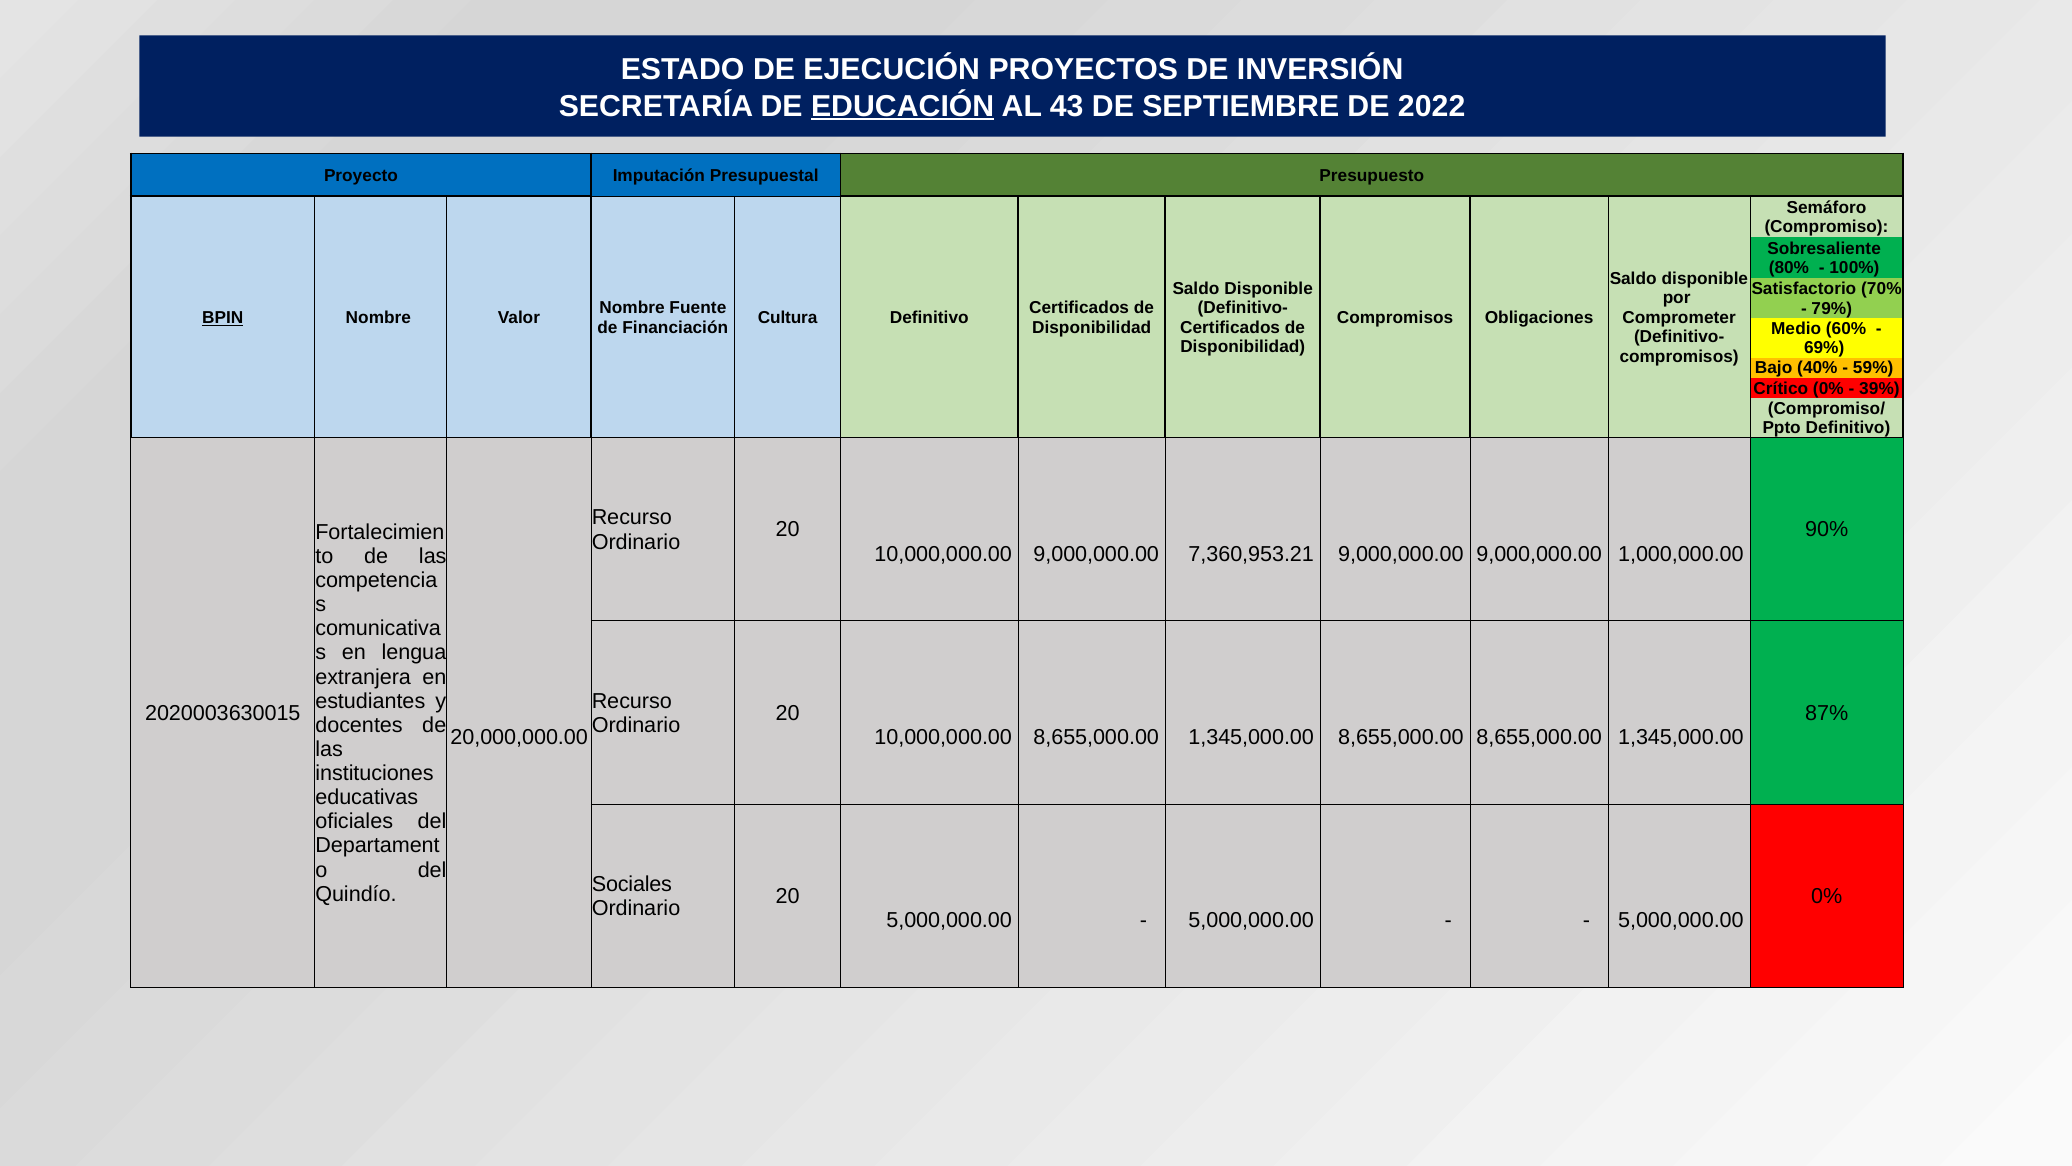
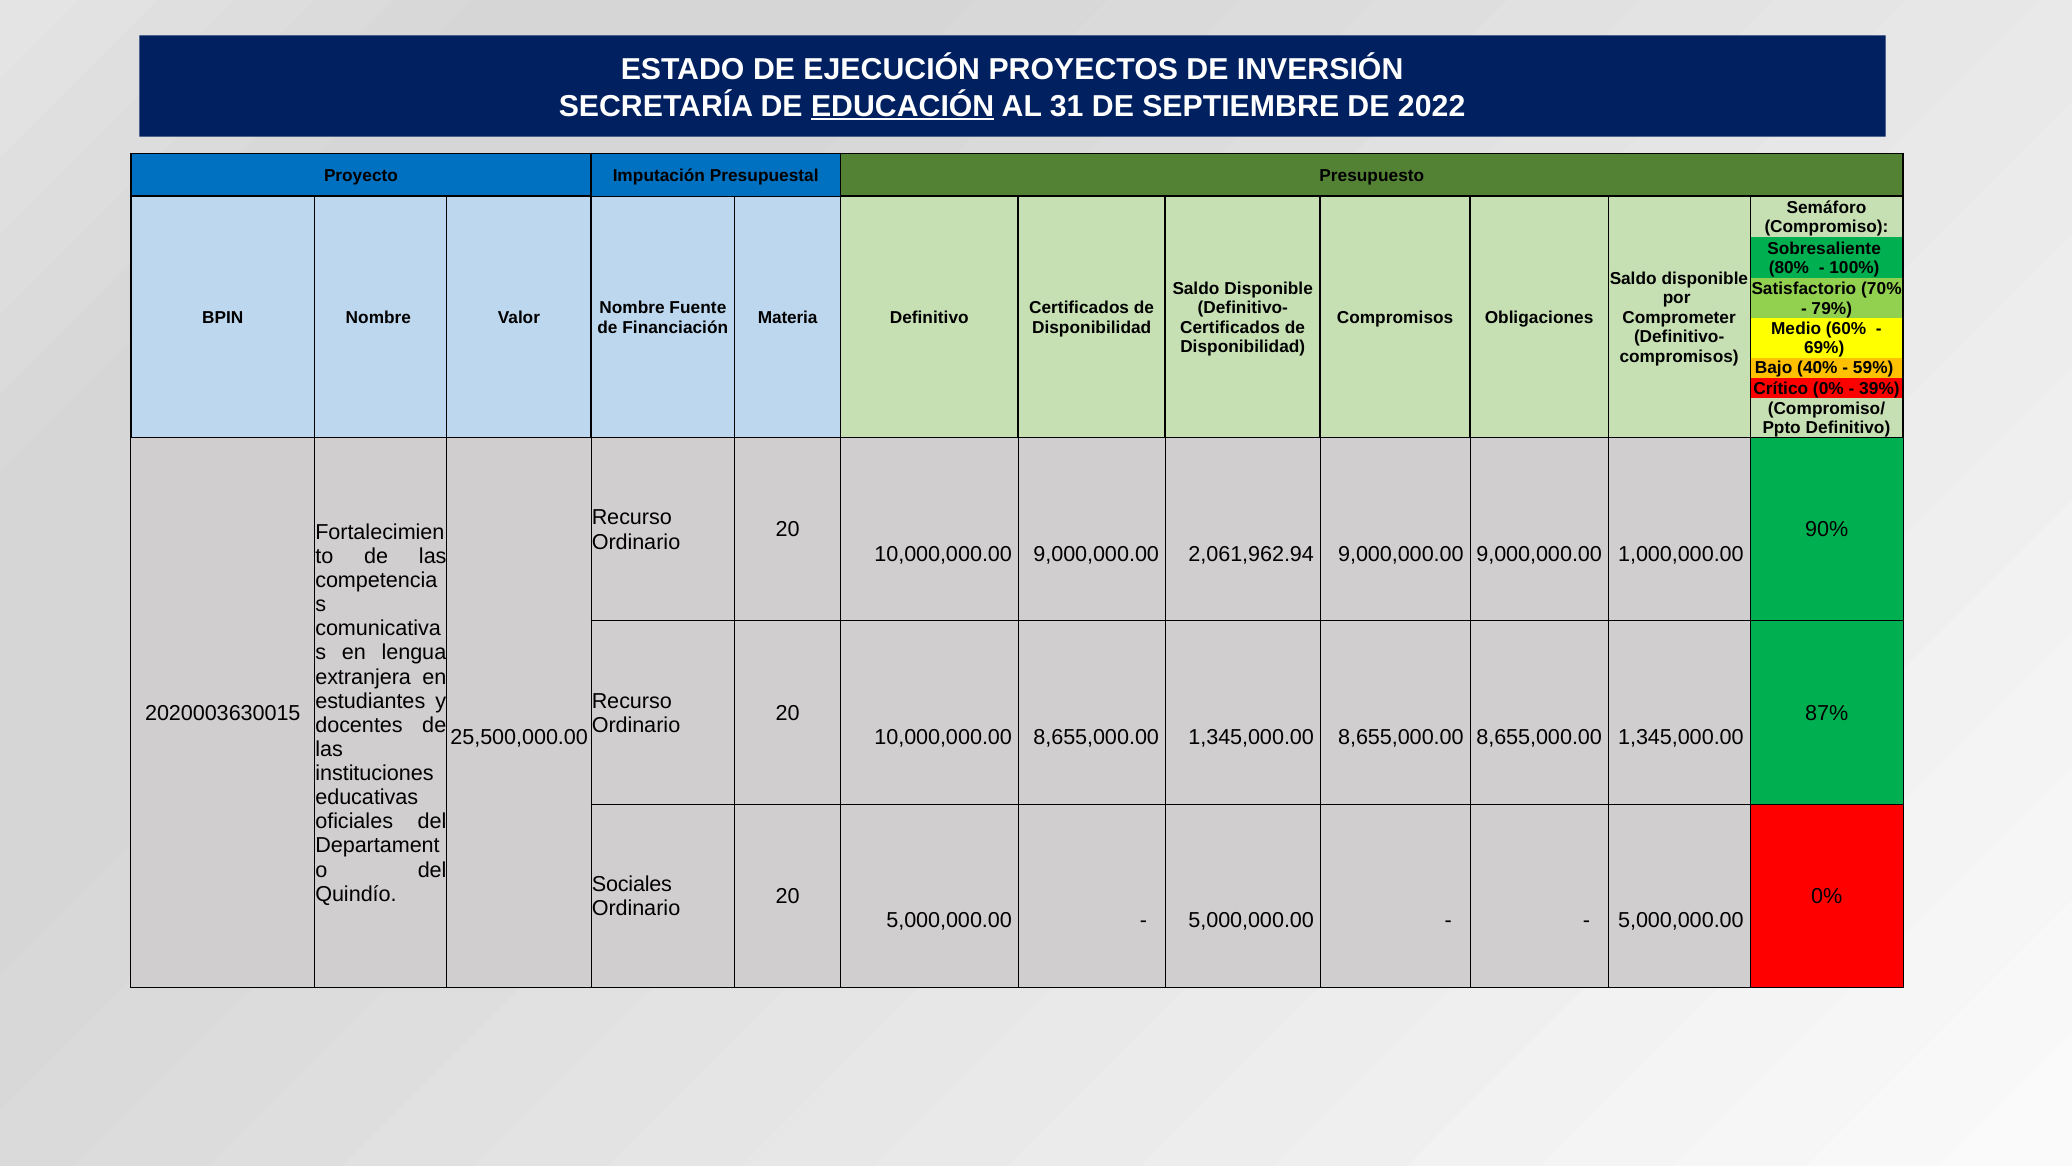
43: 43 -> 31 (1067, 106)
BPIN underline: present -> none (223, 317)
Cultura: Cultura -> Materia (788, 317)
7,360,953.21: 7,360,953.21 -> 2,061,962.94 (1251, 554)
20,000,000.00: 20,000,000.00 -> 25,500,000.00 (519, 737)
